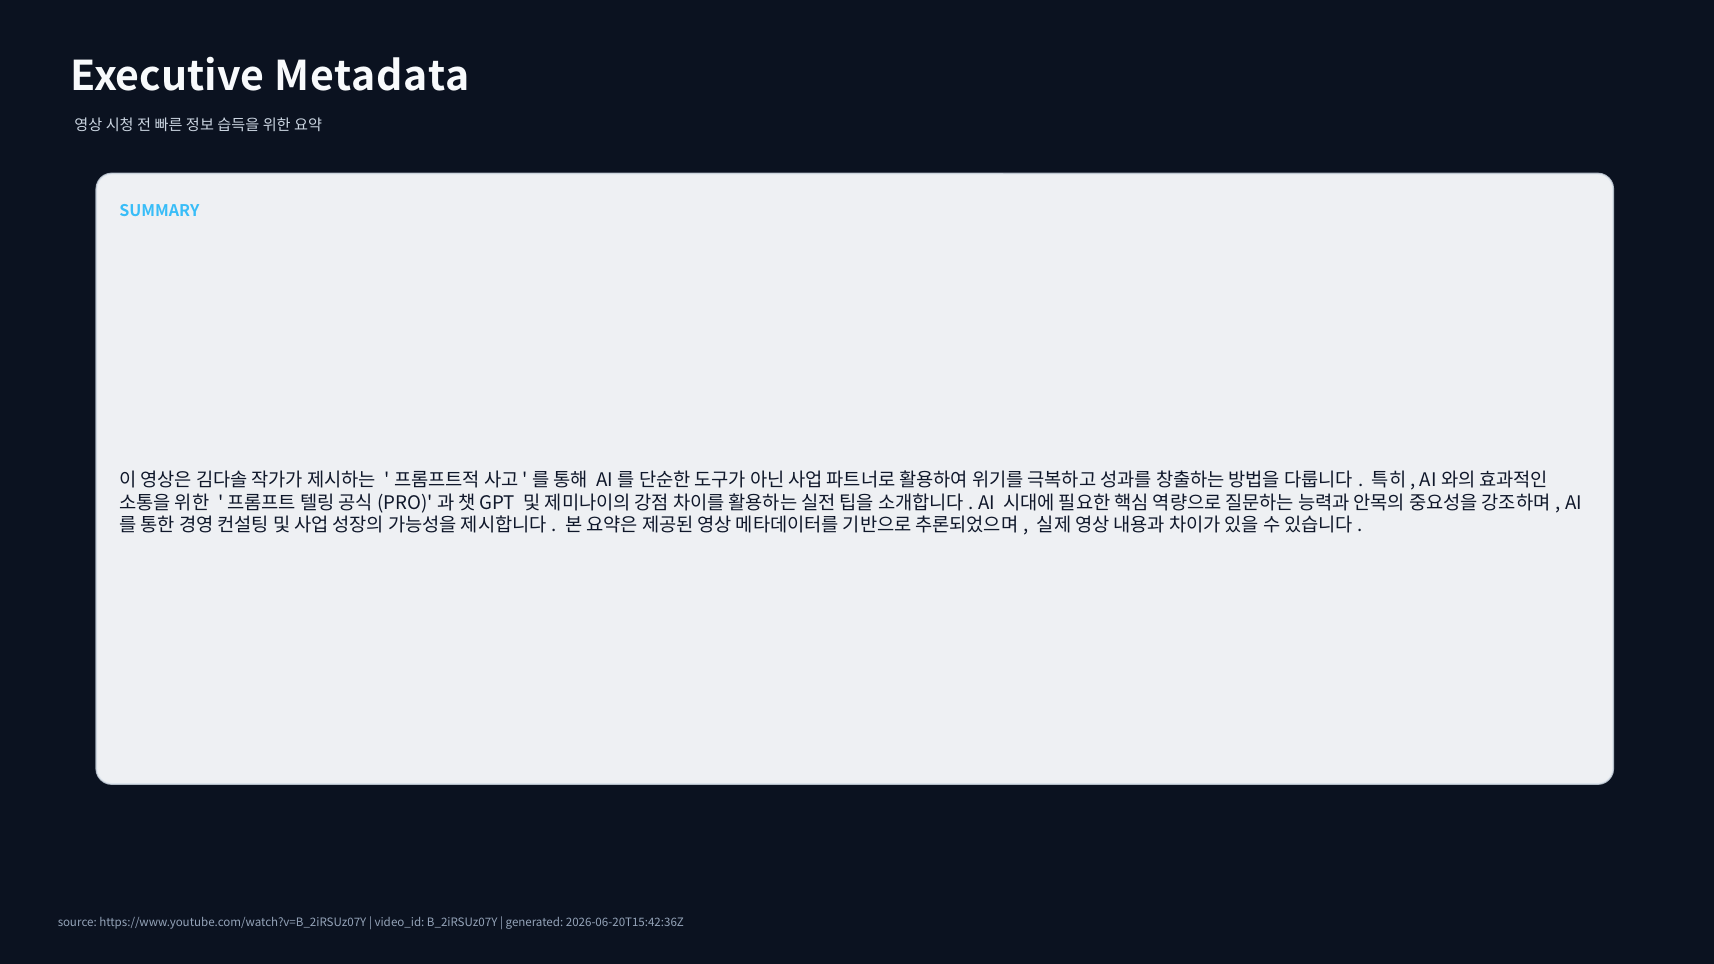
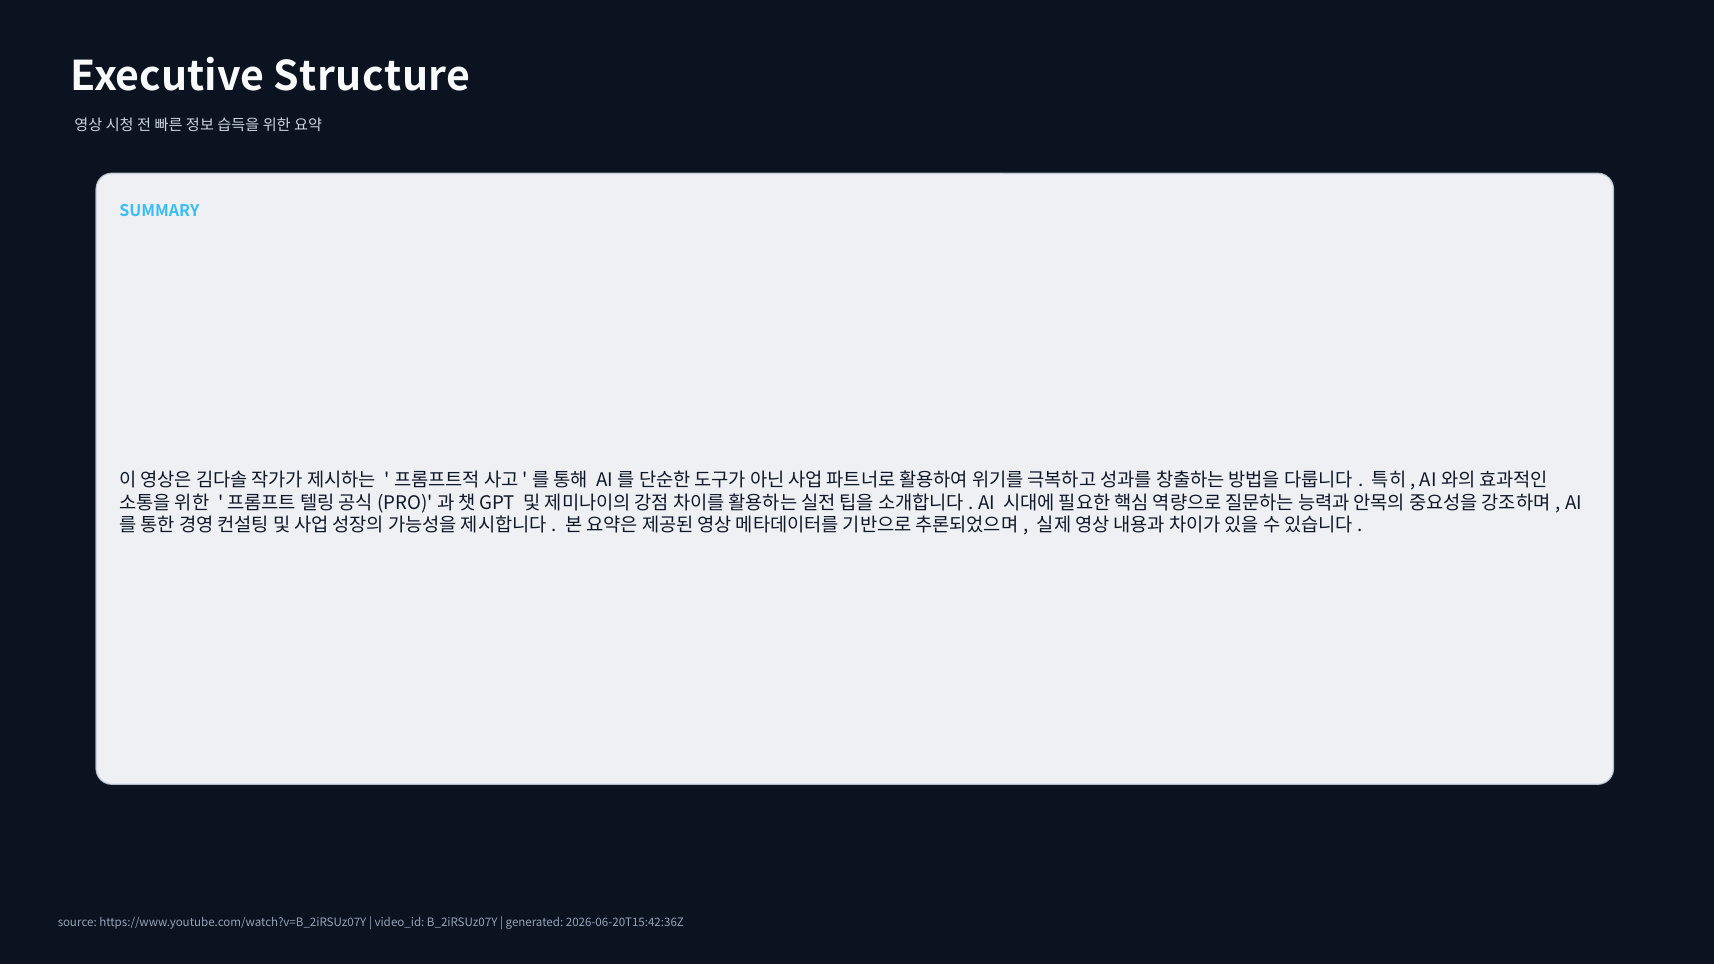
Metadata: Metadata -> Structure (372, 77)
